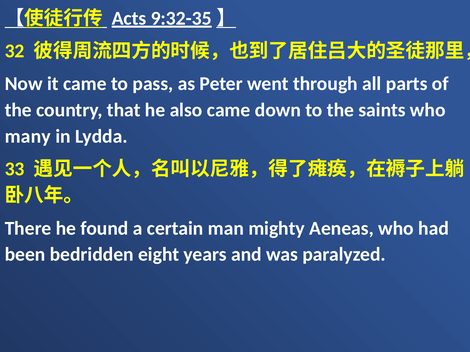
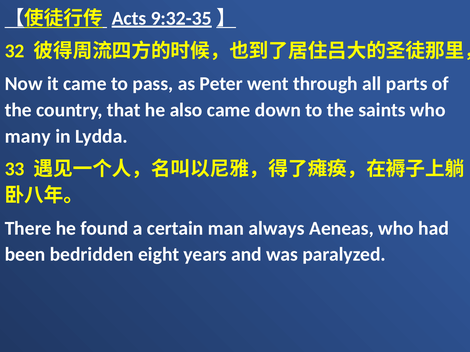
mighty: mighty -> always (276, 229)
